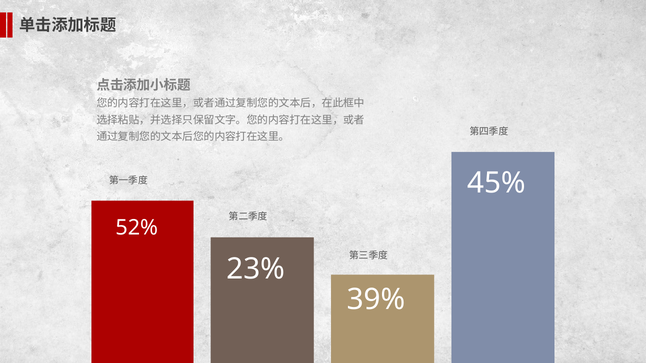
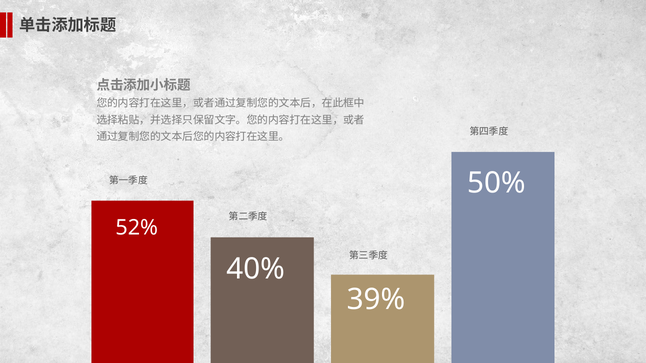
45%: 45% -> 50% (496, 183)
23%: 23% -> 40% (256, 269)
